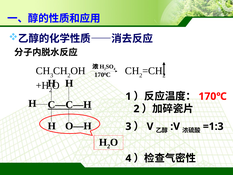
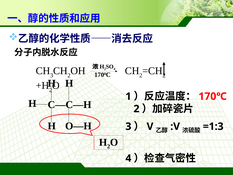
C—C—H underline: present -> none (70, 105)
